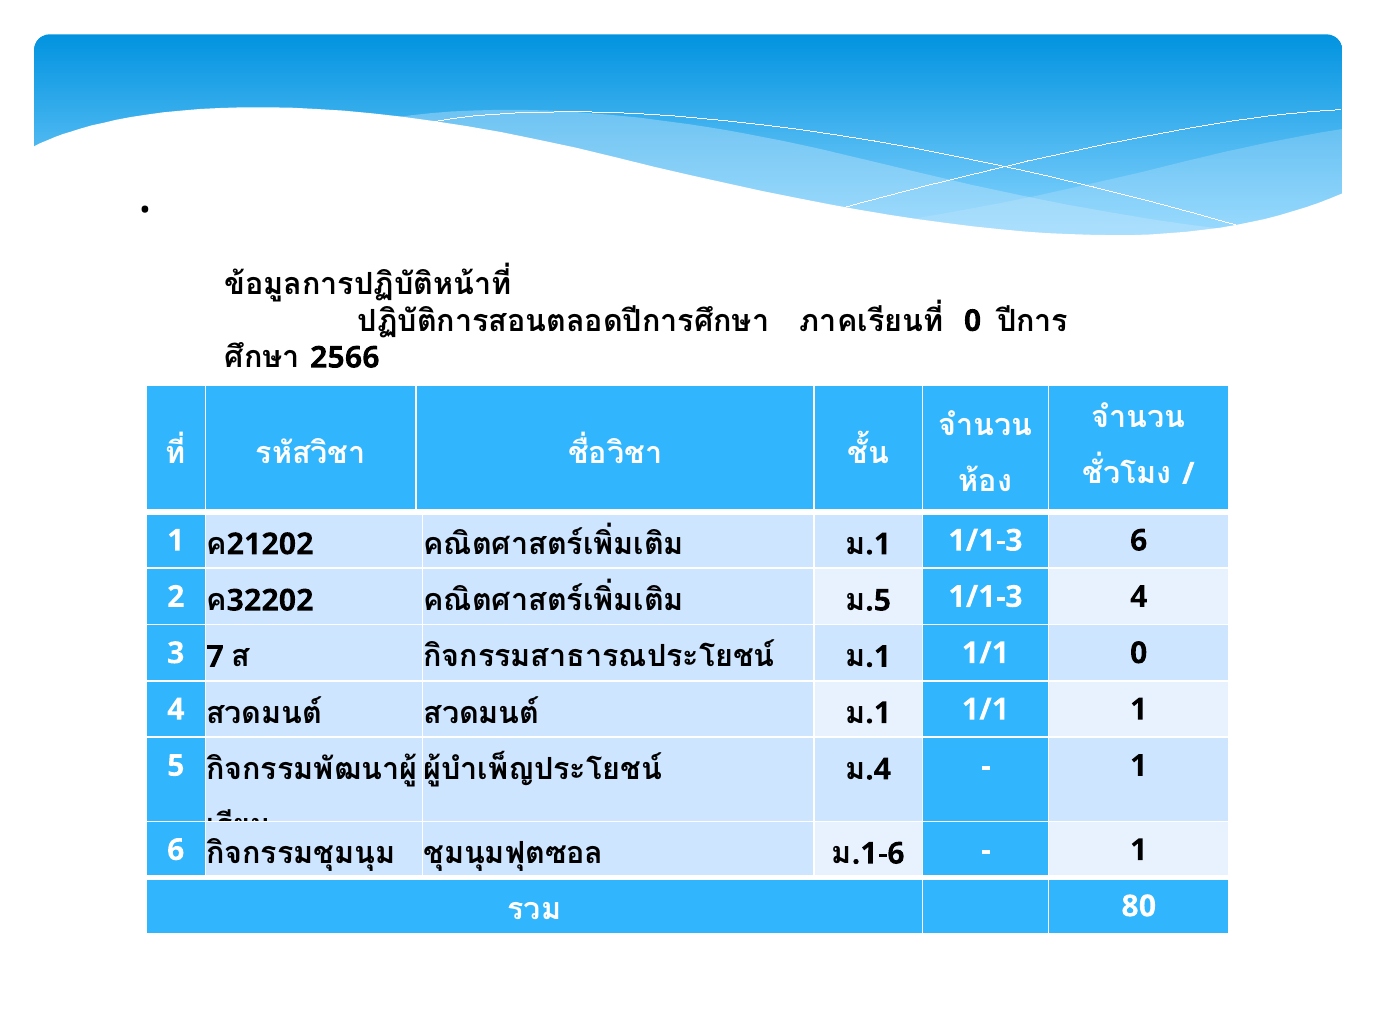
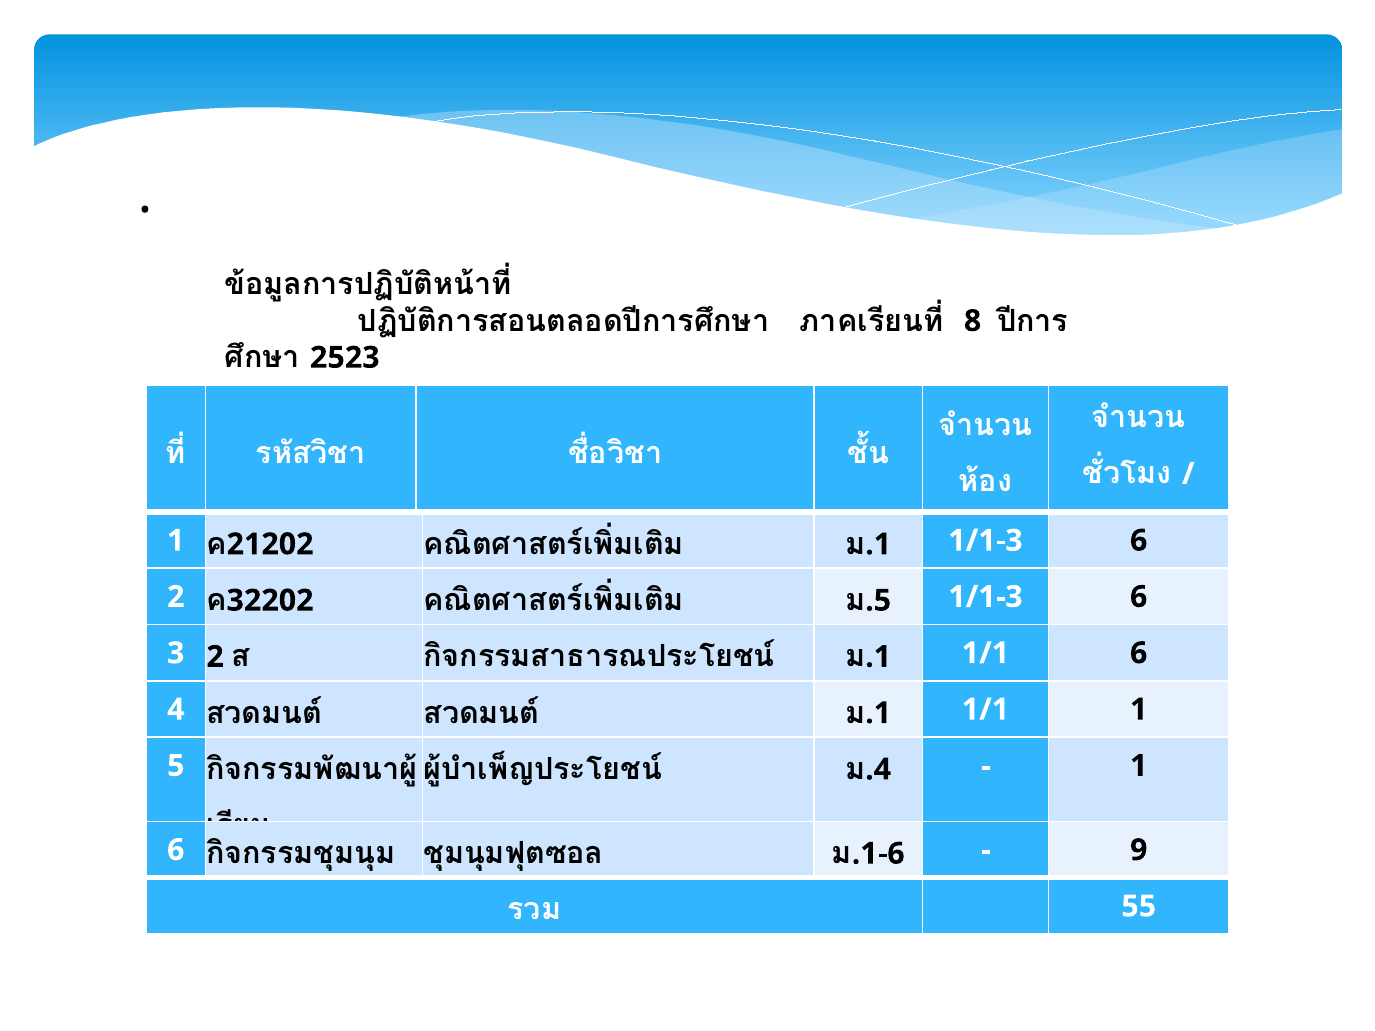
0: 0 -> 8 (973, 321)
2566: 2566 -> 2523 (345, 358)
4: 4 -> 6 (1139, 597)
3 7: 7 -> 2 (215, 657)
1/1 0: 0 -> 6 (1139, 653)
1: 1 -> 9 (1139, 850)
80: 80 -> 55 (1139, 907)
